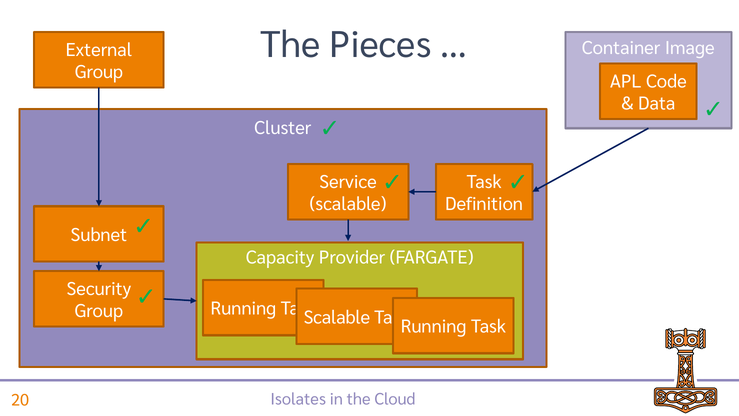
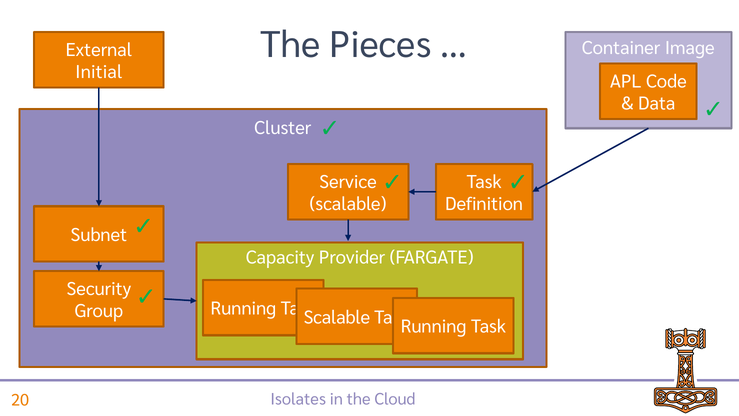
Group: Group -> Initial (99, 72)
